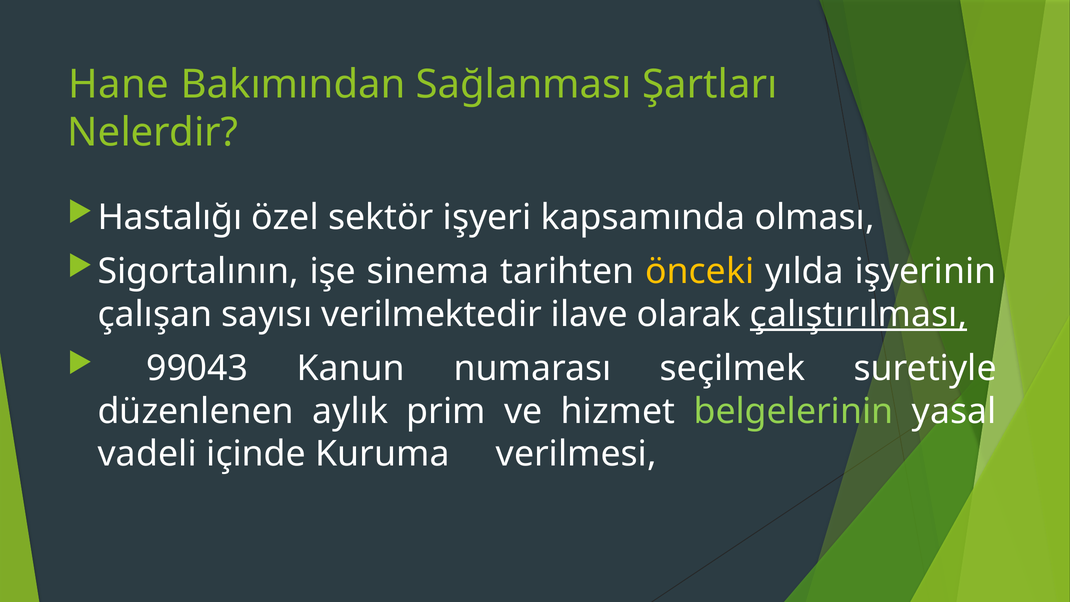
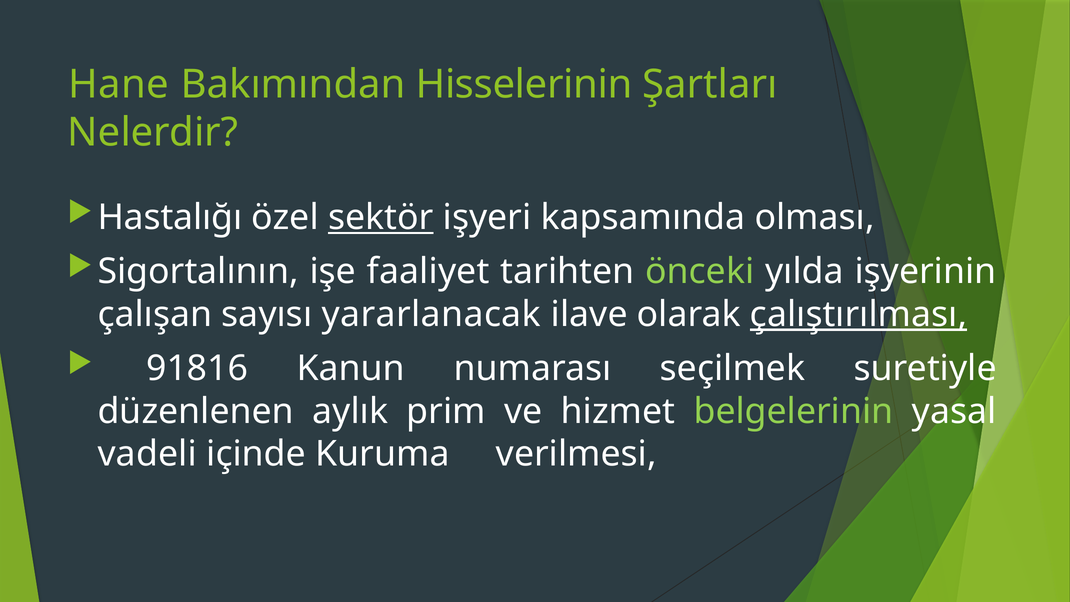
Sağlanması: Sağlanması -> Hisselerinin (524, 84)
sektör underline: none -> present (381, 218)
sinema: sinema -> faaliyet (428, 272)
önceki colour: yellow -> light green (700, 272)
verilmektedir: verilmektedir -> yararlanacak (431, 314)
99043: 99043 -> 91816 (197, 368)
